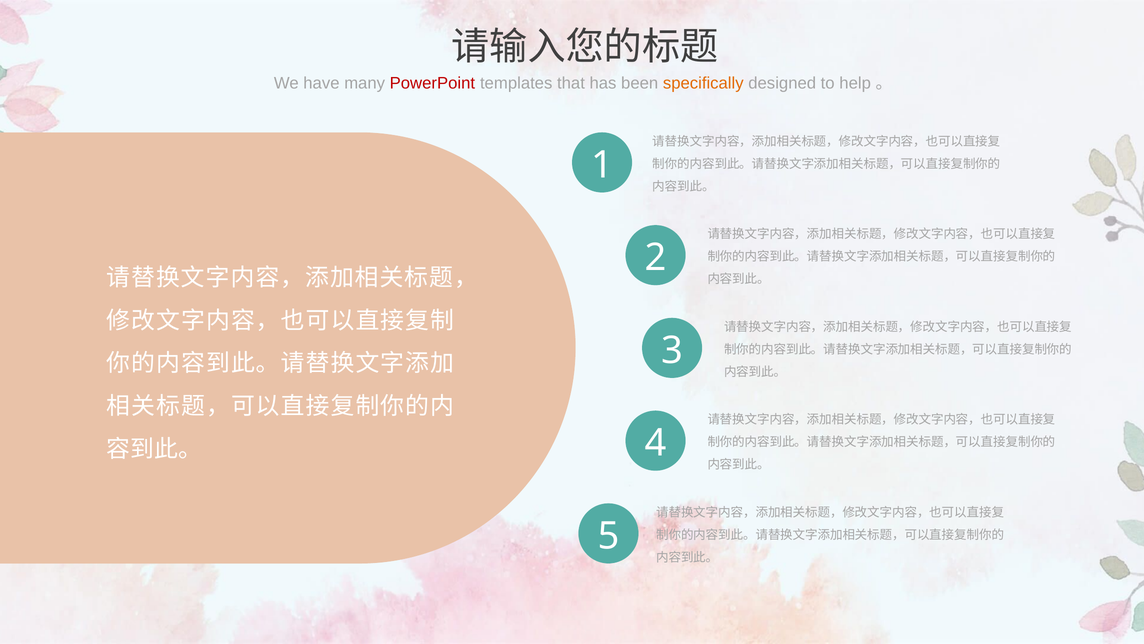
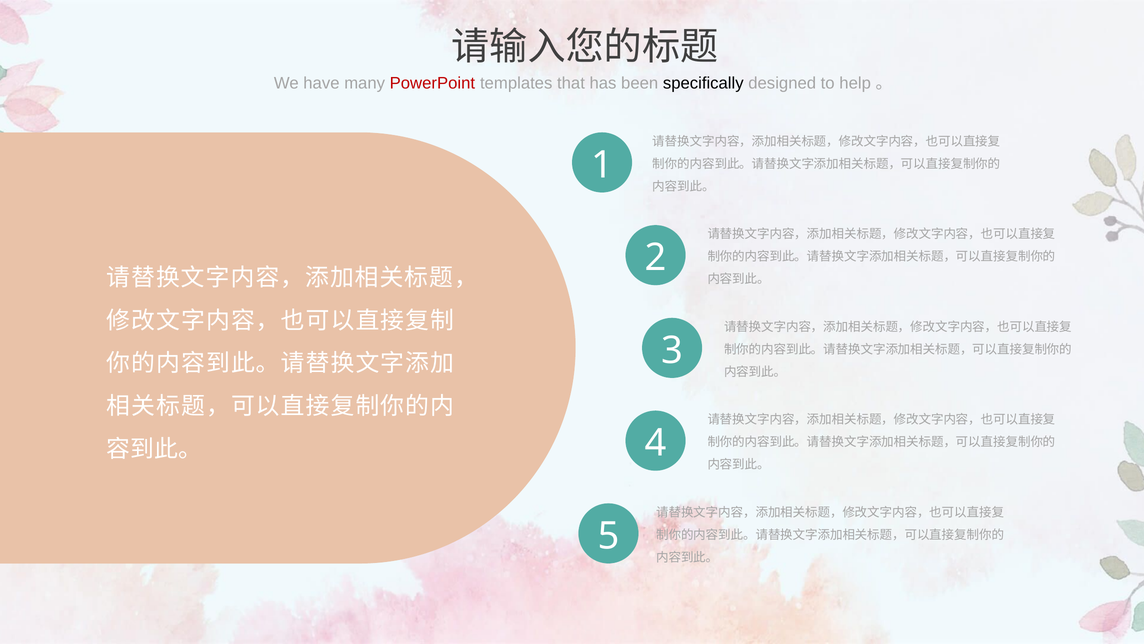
specifically colour: orange -> black (703, 83)
